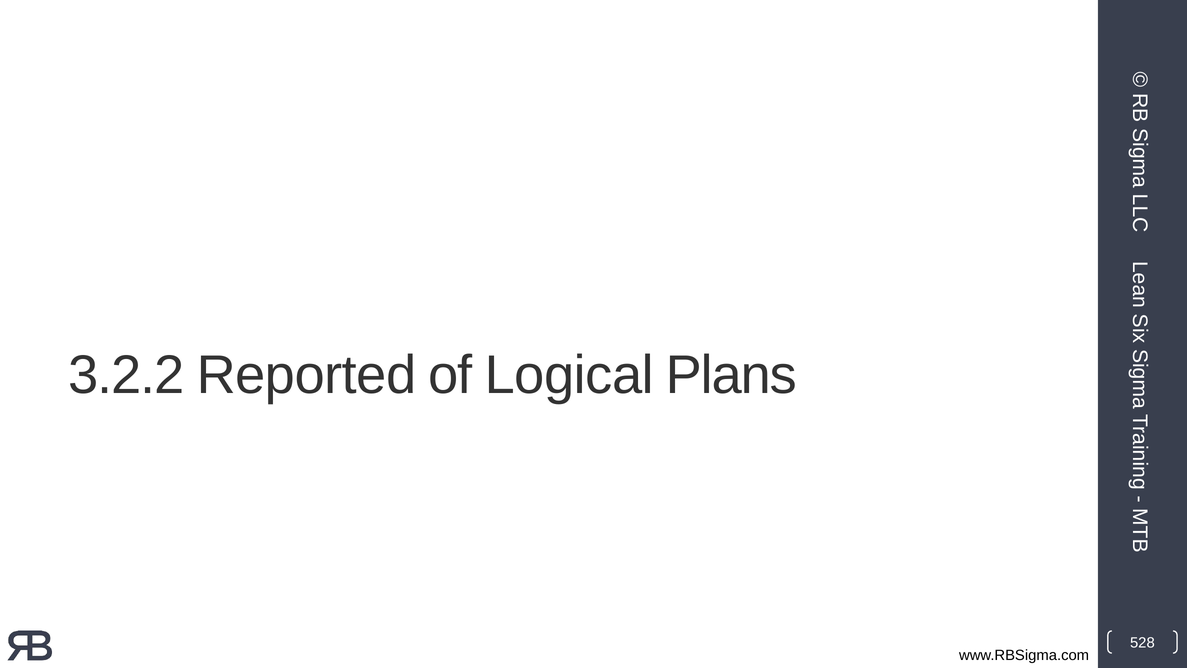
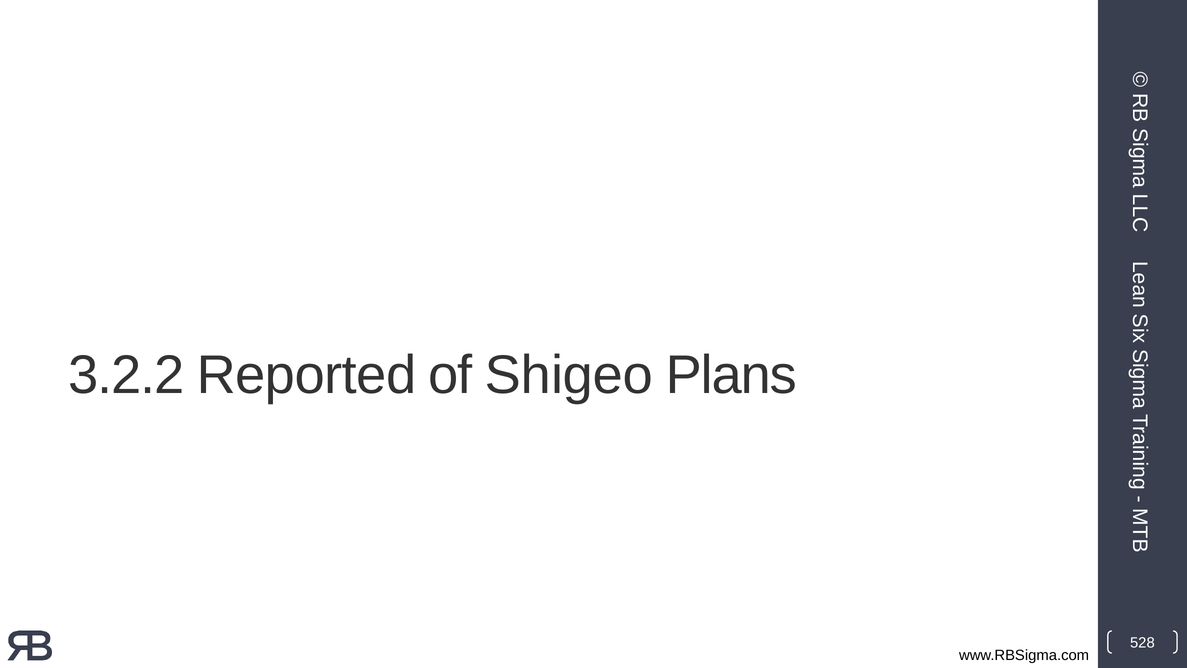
Logical: Logical -> Shigeo (569, 375)
